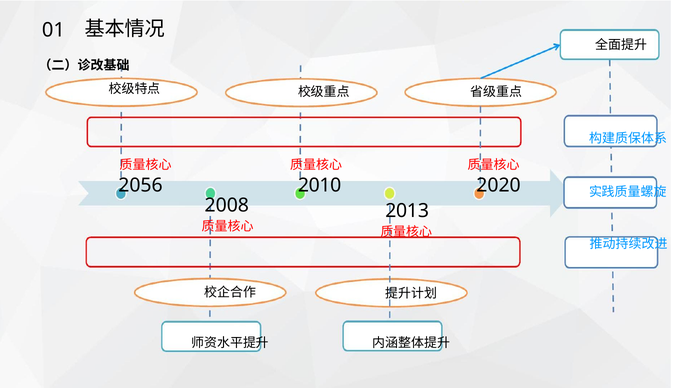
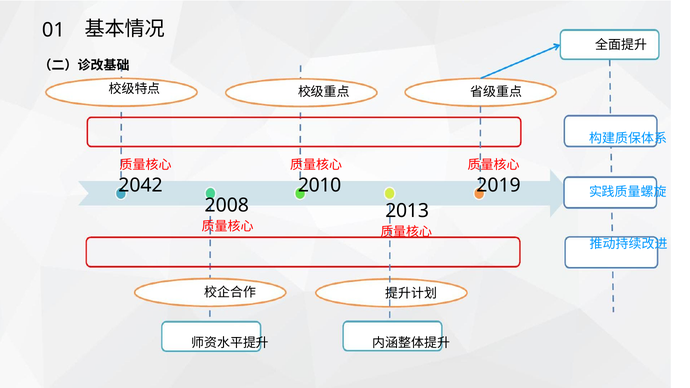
2056: 2056 -> 2042 (141, 186)
2020: 2020 -> 2019 (499, 186)
